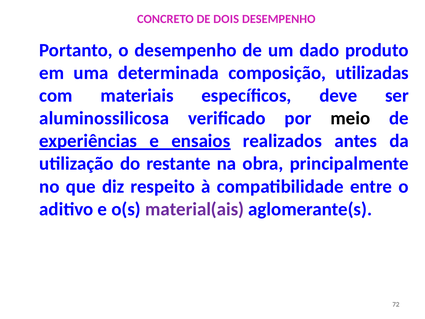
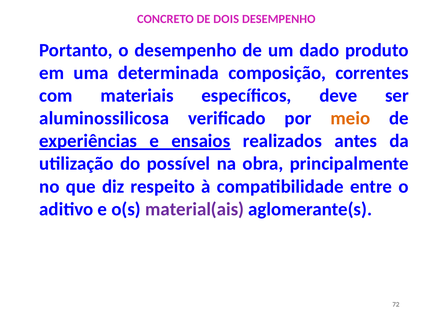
utilizadas: utilizadas -> correntes (372, 73)
meio colour: black -> orange (350, 118)
restante: restante -> possível (178, 164)
